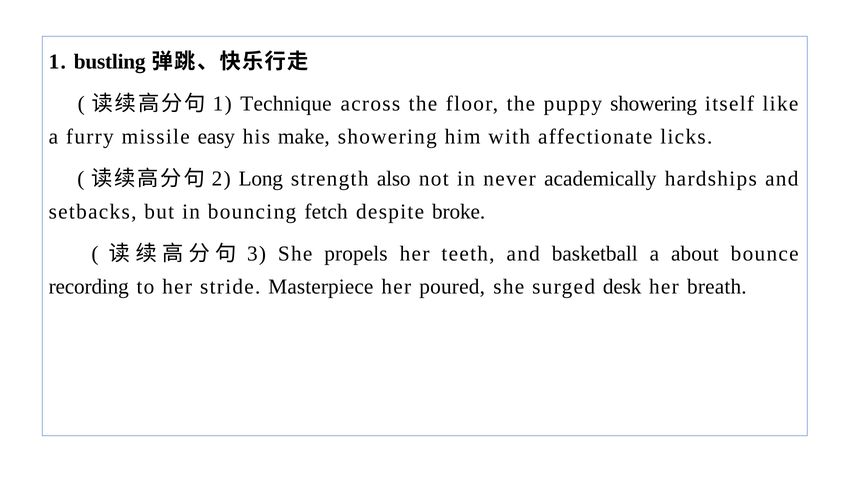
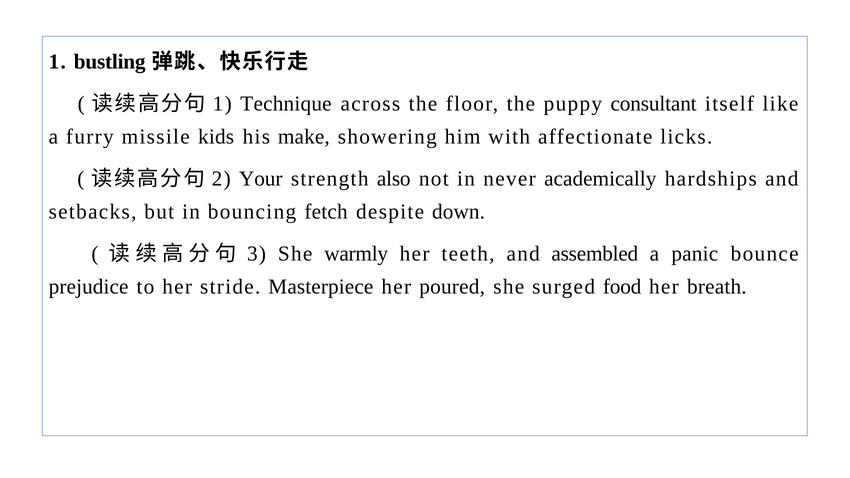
puppy showering: showering -> consultant (654, 104)
easy: easy -> kids (216, 137)
Long: Long -> Your (261, 179)
broke: broke -> down (459, 212)
propels: propels -> warmly (356, 254)
basketball: basketball -> assembled (595, 254)
about: about -> panic (695, 254)
recording: recording -> prejudice (89, 287)
desk: desk -> food (622, 287)
